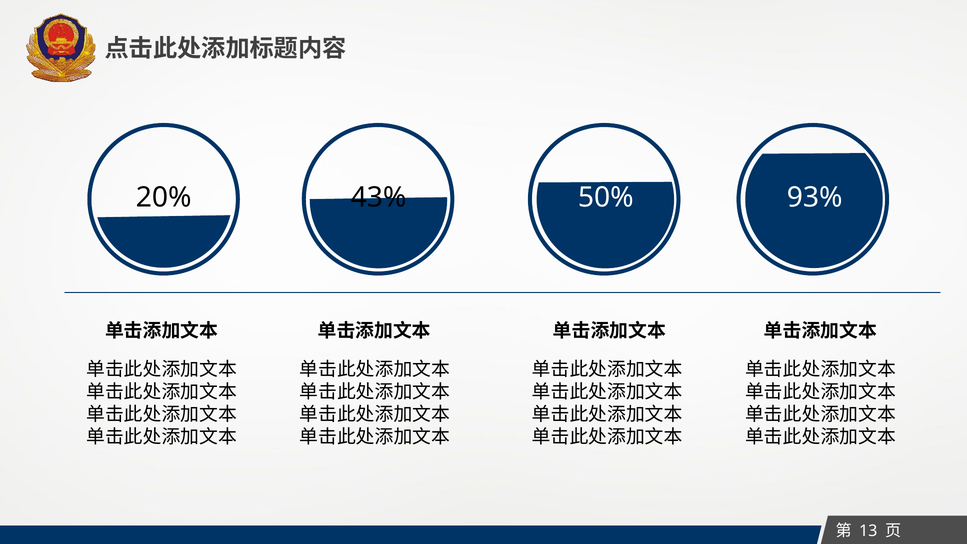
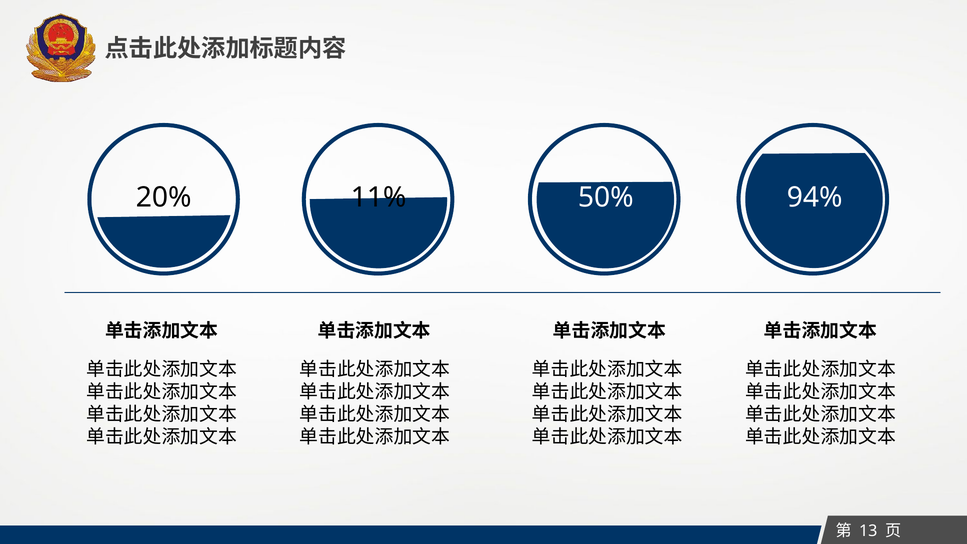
43%: 43% -> 11% (379, 198)
93%: 93% -> 94% (815, 198)
